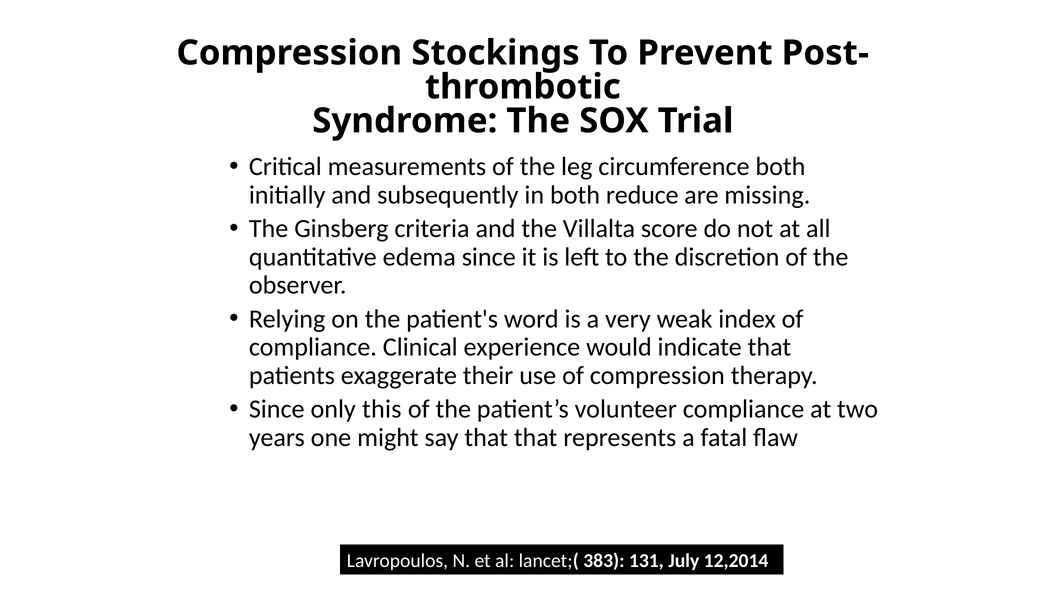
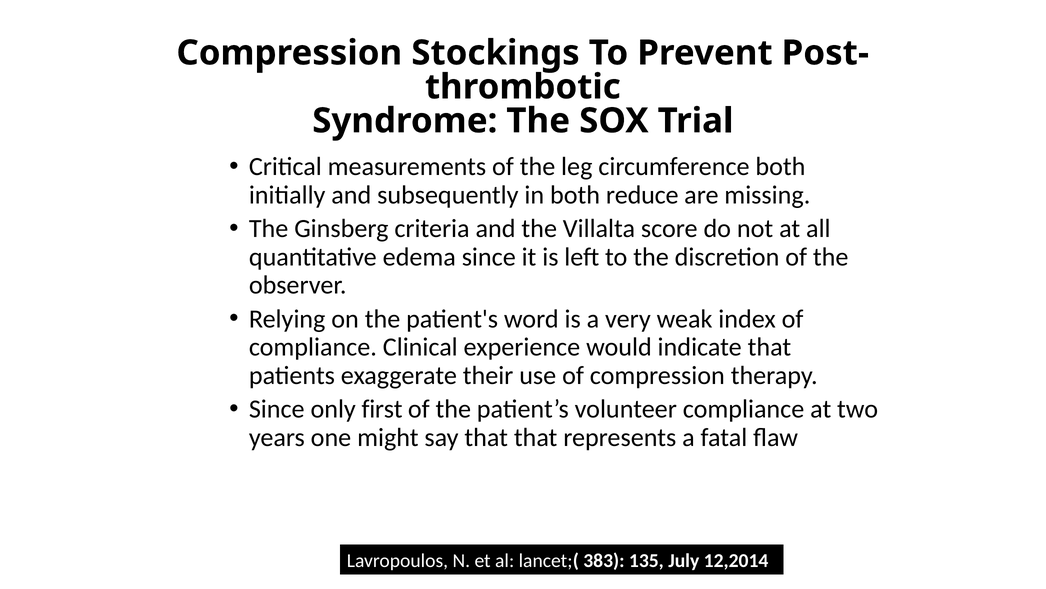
this: this -> first (382, 409)
131: 131 -> 135 (646, 560)
